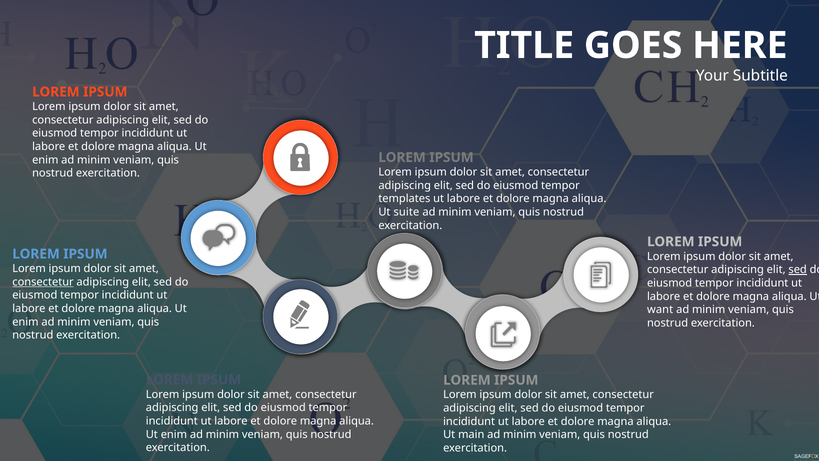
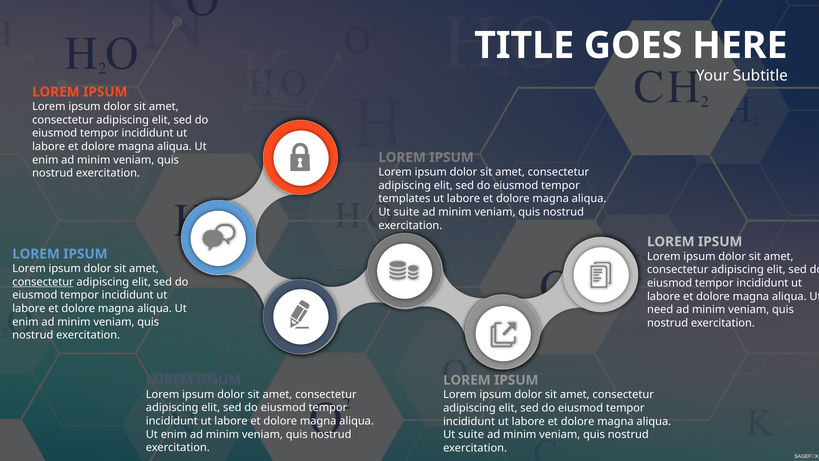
sed underline: present -> none (798, 270)
want: want -> need (660, 310)
main: main -> suite (471, 435)
